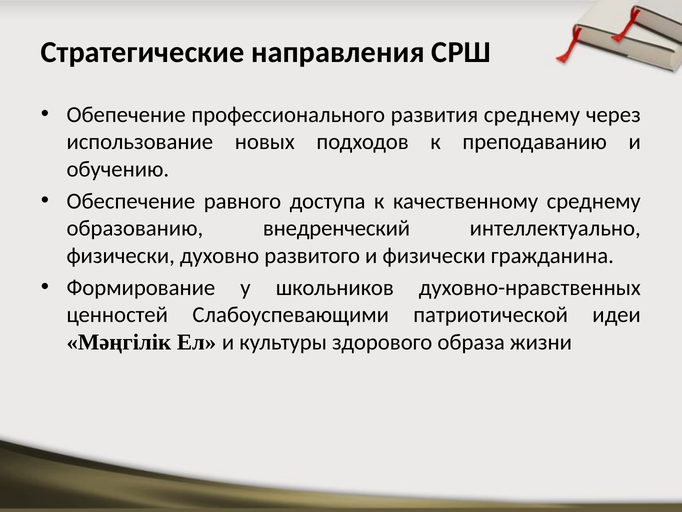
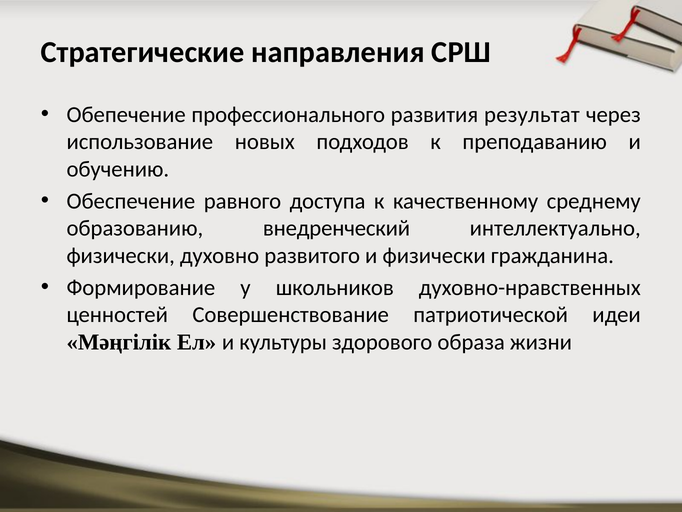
развития среднему: среднему -> результат (532, 115)
Слабоуспевающими: Слабоуспевающими -> Совершенствование (291, 315)
